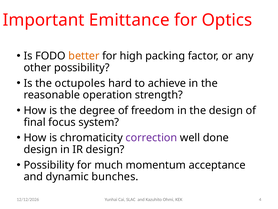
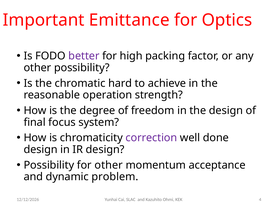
better colour: orange -> purple (84, 56)
octupoles: octupoles -> chromatic (80, 83)
for much: much -> other (109, 165)
bunches: bunches -> problem (115, 176)
